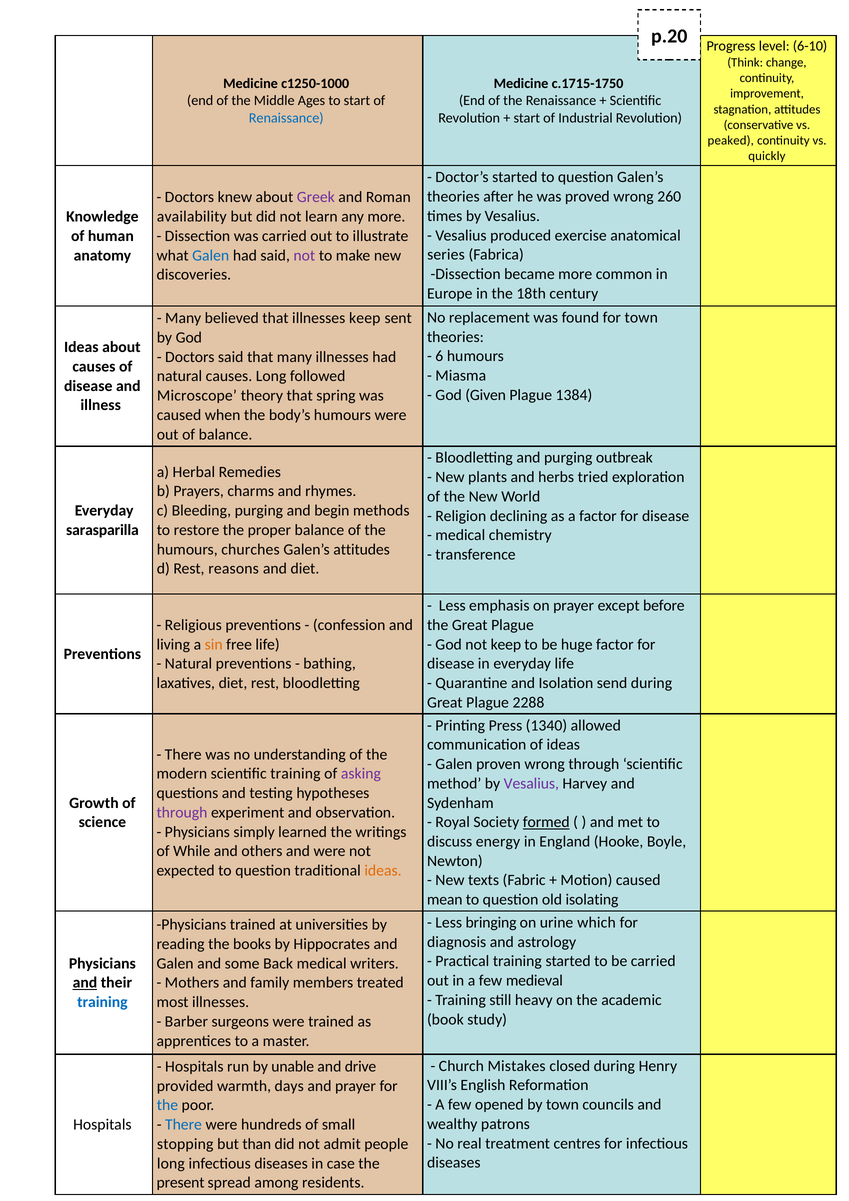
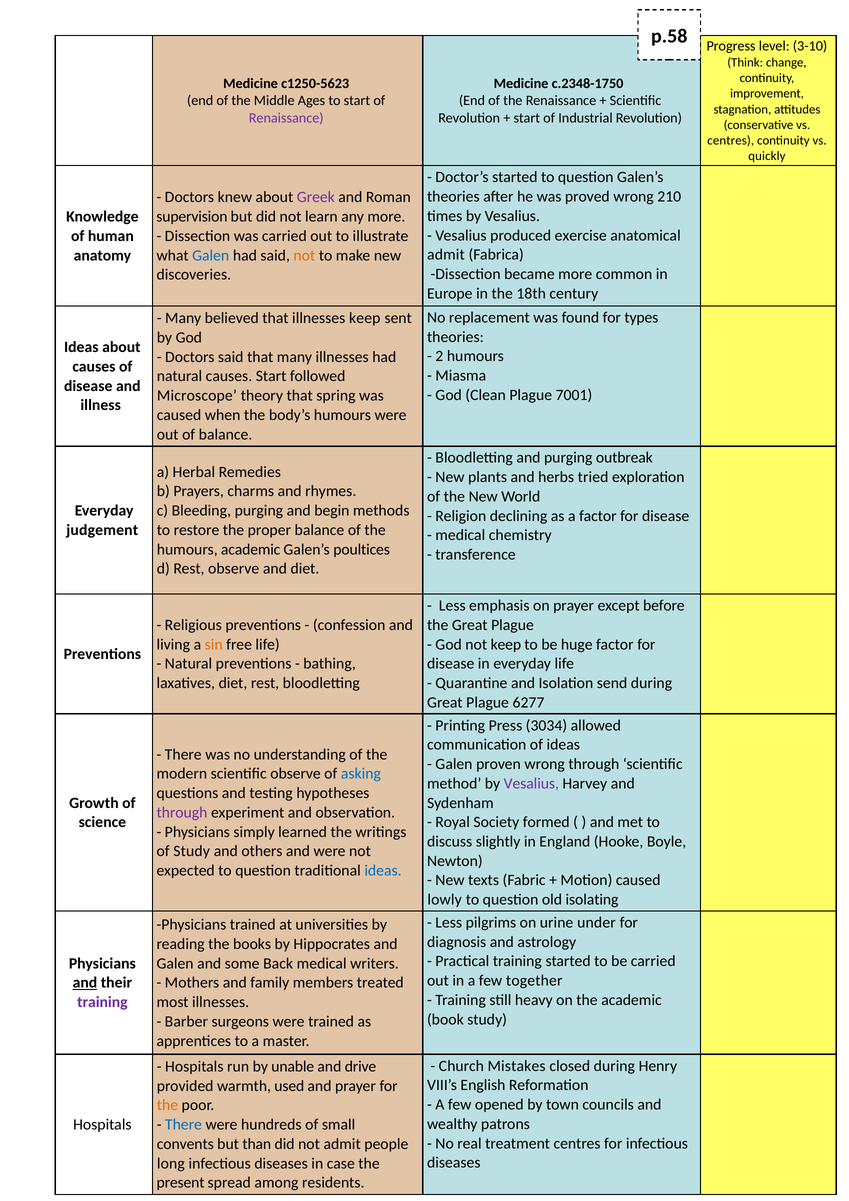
p.20: p.20 -> p.58 (669, 36)
6-10: 6-10 -> 3-10 (810, 46)
c1250-1000: c1250-1000 -> c1250-5623 (315, 83)
c.1715-1750: c.1715-1750 -> c.2348-1750 (588, 83)
Renaissance colour: blue -> purple (286, 118)
peaked: peaked -> centres (731, 140)
260: 260 -> 210 (669, 197)
availability: availability -> supervision (192, 217)
series: series -> admit (446, 255)
not colour: purple -> orange (304, 255)
for town: town -> types (641, 317)
6: 6 -> 2 (439, 356)
causes Long: Long -> Start (271, 376)
Given: Given -> Clean (486, 395)
1384: 1384 -> 7001 (574, 395)
sarasparilla: sarasparilla -> judgement (102, 530)
humours churches: churches -> academic (251, 549)
Galen’s attitudes: attitudes -> poultices (362, 549)
Rest reasons: reasons -> observe (234, 569)
2288: 2288 -> 6277 (528, 702)
1340: 1340 -> 3034 (546, 725)
scientific training: training -> observe (296, 774)
asking colour: purple -> blue (361, 774)
formed underline: present -> none (546, 822)
energy: energy -> slightly (498, 841)
of While: While -> Study (192, 851)
ideas colour: orange -> blue (383, 870)
mean: mean -> lowly (445, 899)
bringing: bringing -> pilgrims (491, 922)
which: which -> under (596, 922)
medieval: medieval -> together (534, 980)
training colour: blue -> purple (102, 1002)
days: days -> used (289, 1086)
the colour: blue -> orange (167, 1105)
stopping: stopping -> convents (185, 1144)
